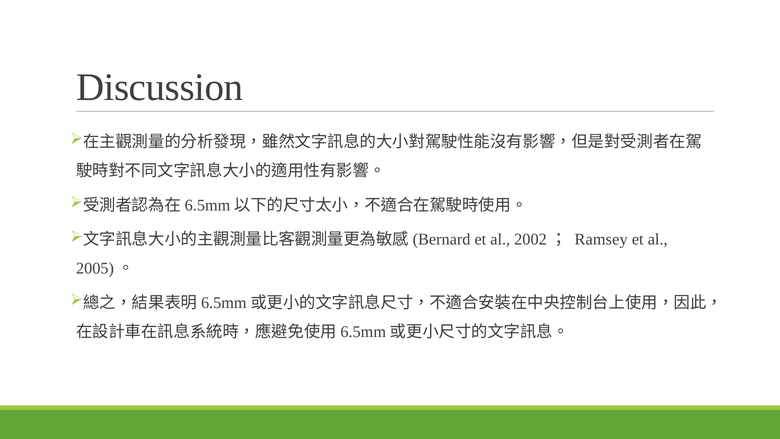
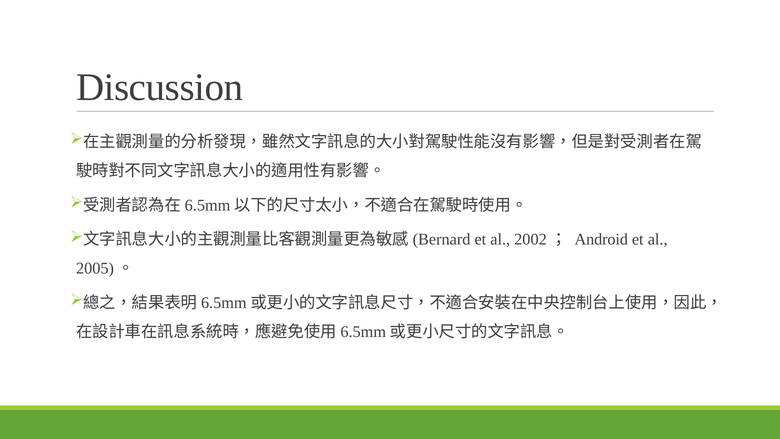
Ramsey: Ramsey -> Android (601, 239)
